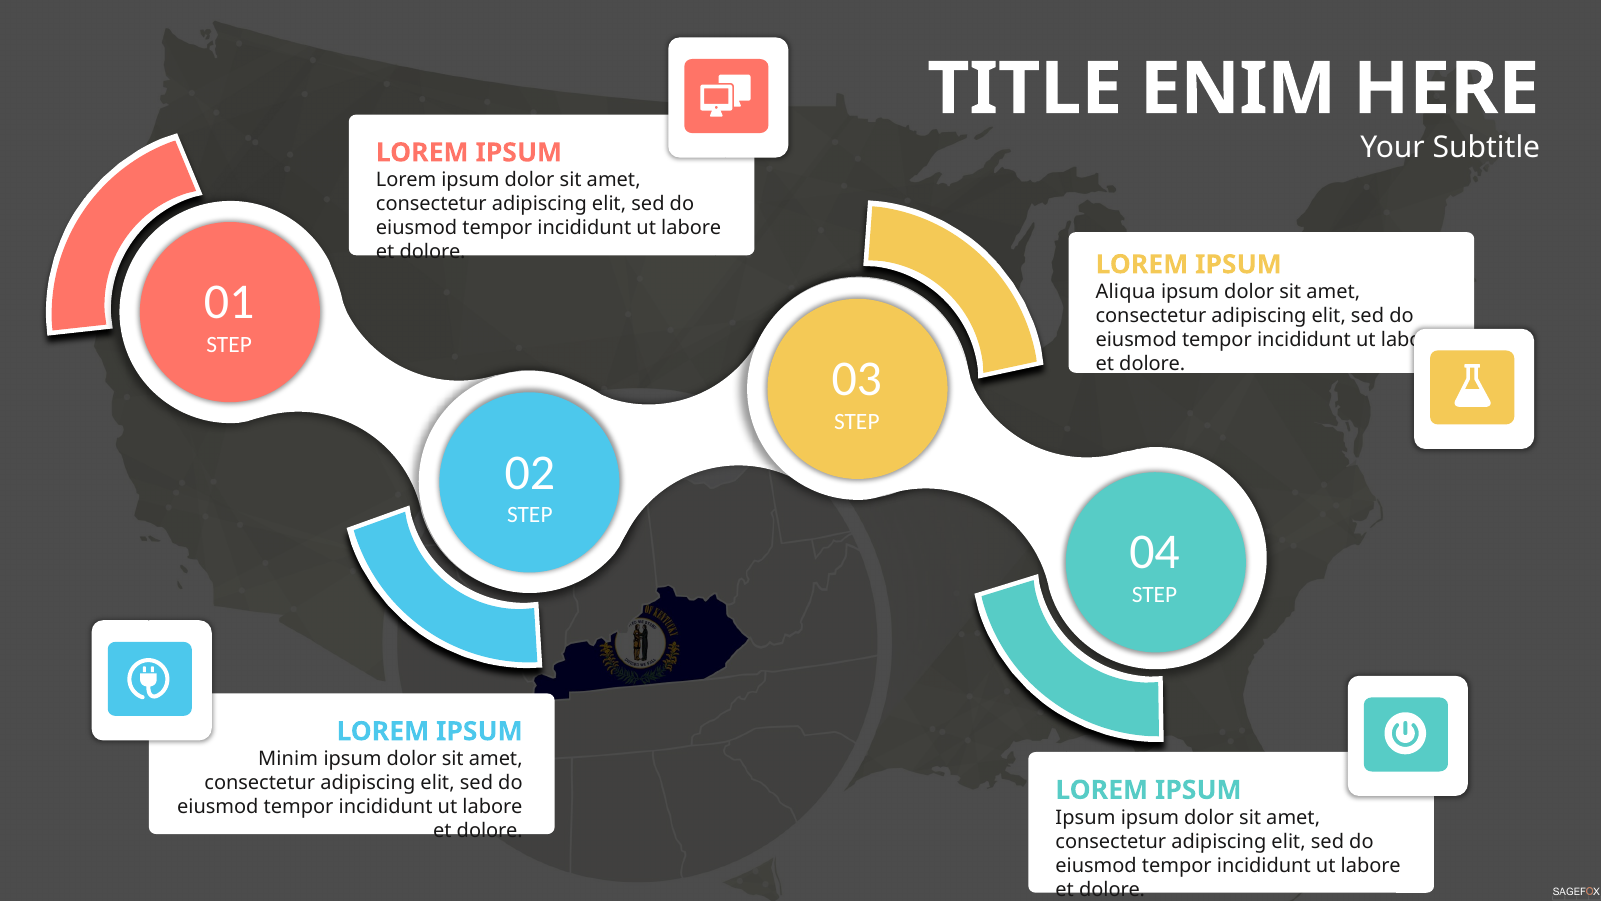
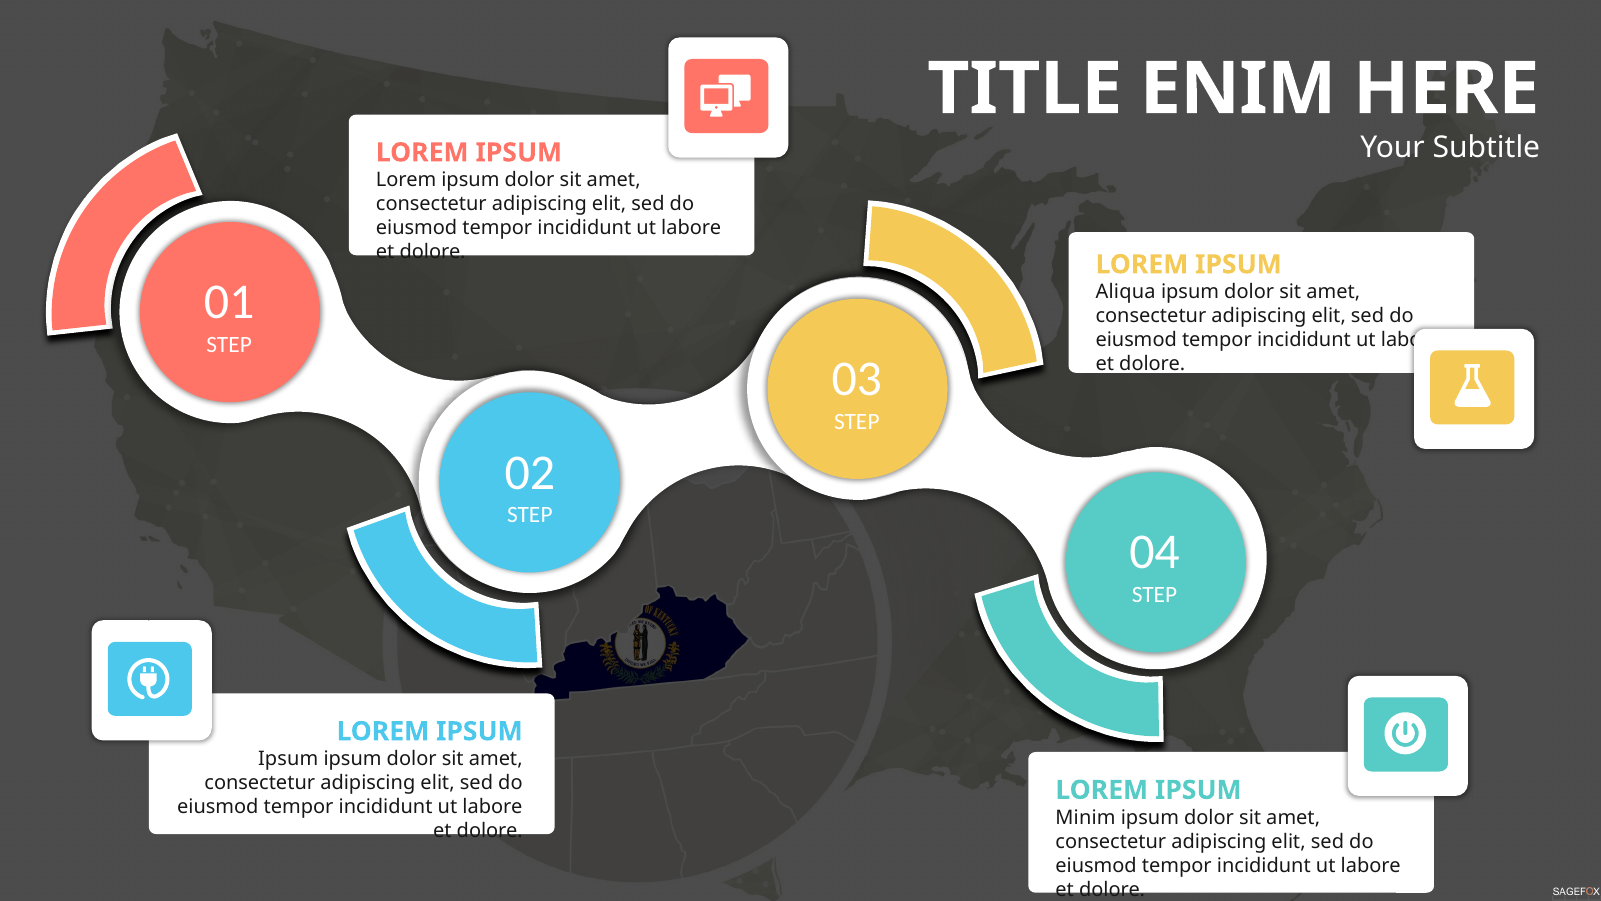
Minim: Minim -> Ipsum (288, 759)
Ipsum: Ipsum -> Minim (1085, 817)
